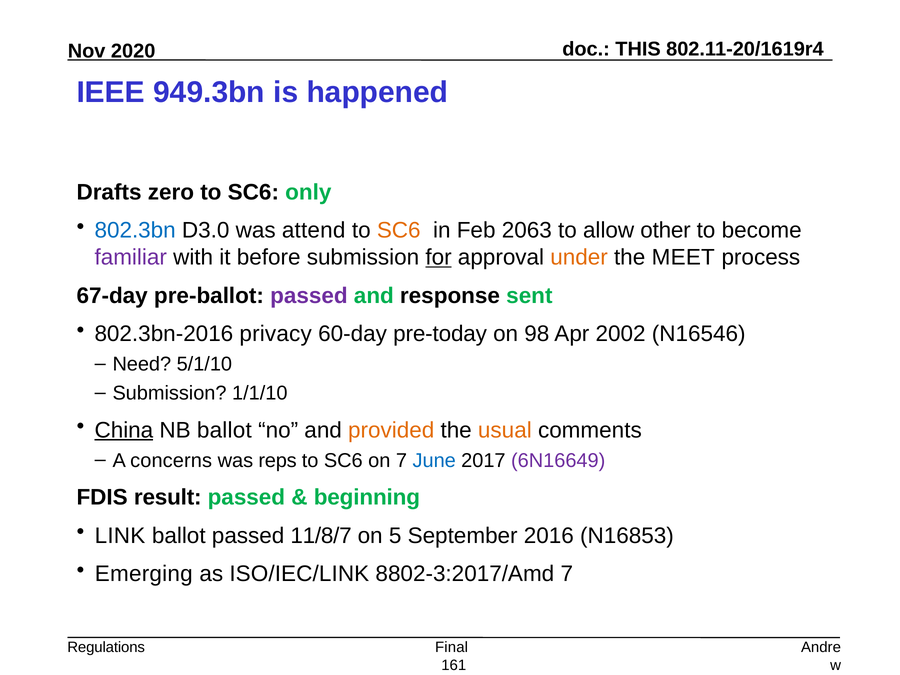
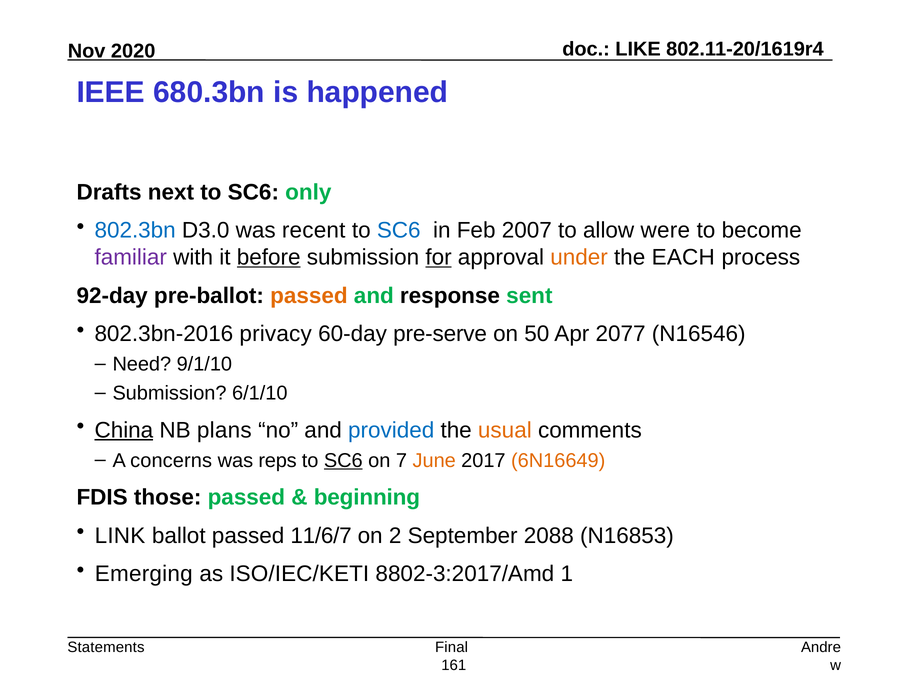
THIS: THIS -> LIKE (638, 49)
949.3bn: 949.3bn -> 680.3bn (209, 92)
zero: zero -> next (171, 192)
attend: attend -> recent (314, 230)
SC6 colour: orange -> blue (399, 230)
2063: 2063 -> 2007 (527, 230)
other: other -> were (665, 230)
before underline: none -> present (269, 257)
MEET: MEET -> EACH (683, 257)
67-day: 67-day -> 92-day (112, 296)
passed colour: purple -> orange (309, 296)
pre-today: pre-today -> pre-serve (440, 334)
98: 98 -> 50 (537, 334)
2002: 2002 -> 2077 (621, 334)
5/1/10: 5/1/10 -> 9/1/10 (204, 364)
1/1/10: 1/1/10 -> 6/1/10 (260, 393)
NB ballot: ballot -> plans (224, 430)
provided colour: orange -> blue (391, 430)
SC6 underline: none -> present (343, 460)
June colour: blue -> orange (434, 460)
6N16649 colour: purple -> orange (558, 460)
result: result -> those (168, 497)
11/8/7: 11/8/7 -> 11/6/7 (321, 536)
5: 5 -> 2 (395, 536)
2016: 2016 -> 2088 (549, 536)
ISO/IEC/LINK: ISO/IEC/LINK -> ISO/IEC/KETI (299, 574)
8802-3:2017/Amd 7: 7 -> 1 (567, 574)
Regulations: Regulations -> Statements (106, 647)
